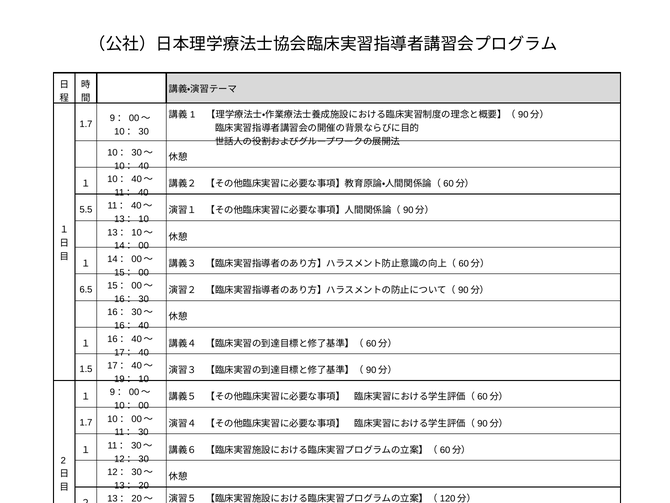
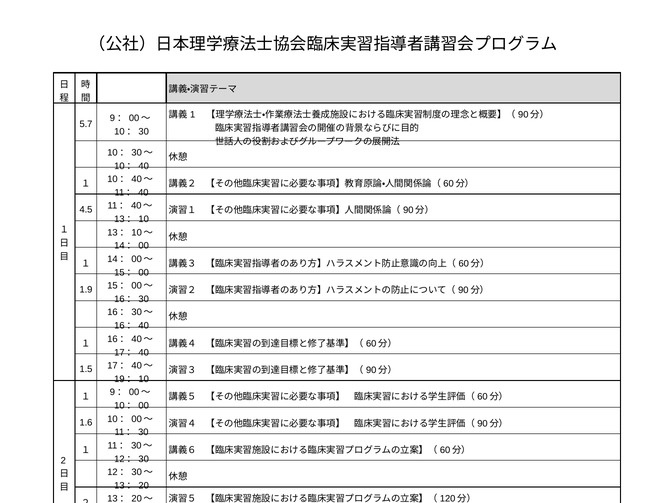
1.7: 1.7 -> 5.7 (86, 124)
5.5: 5.5 -> 4.5 (86, 209)
6.5: 6.5 -> 1.9 (86, 289)
1.7: 1.7 -> 1.6 (86, 422)
